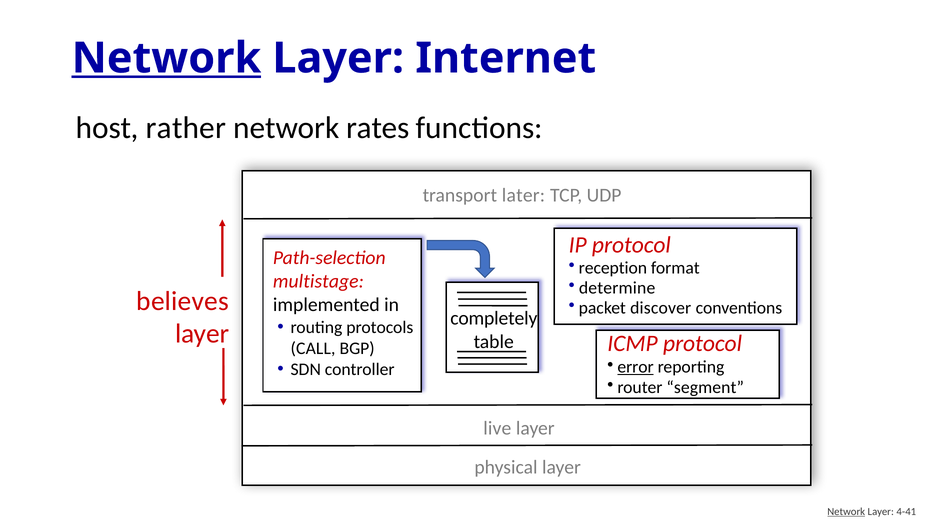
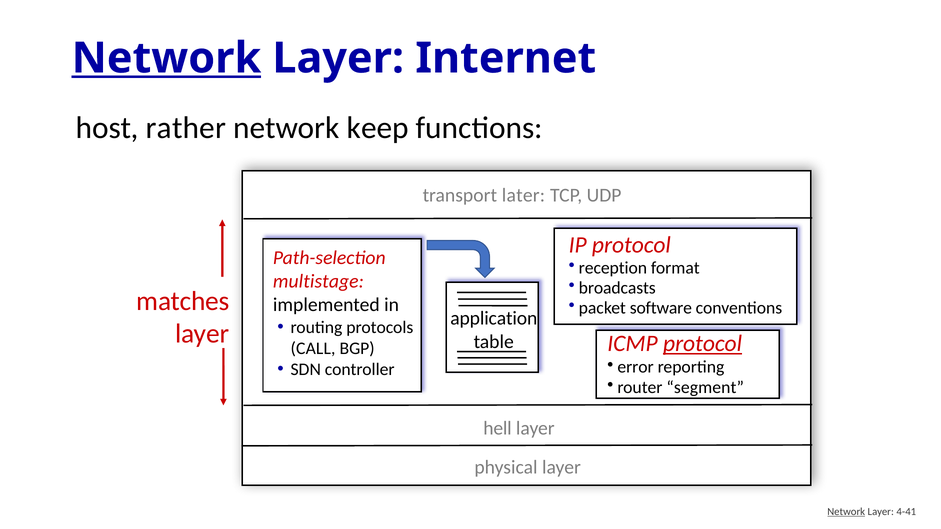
rates: rates -> keep (378, 128)
determine: determine -> broadcasts (617, 288)
believes: believes -> matches (183, 301)
discover: discover -> software (661, 308)
completely: completely -> application (494, 319)
protocol underline: none -> present (703, 344)
error underline: present -> none (636, 367)
live: live -> hell (498, 428)
